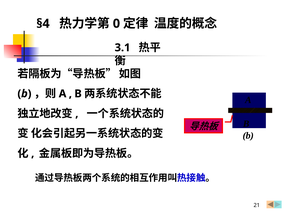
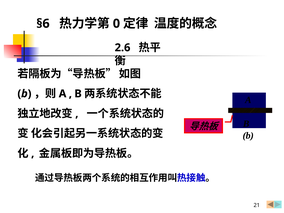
§4: §4 -> §6 (43, 24)
3.1: 3.1 -> 2.6 (123, 48)
